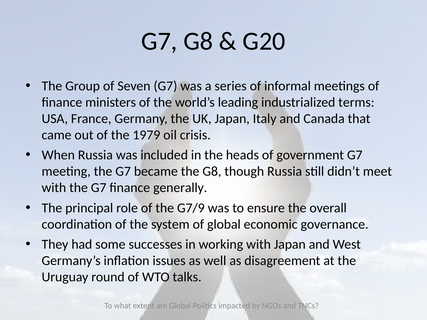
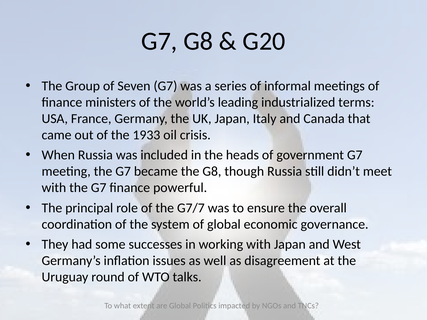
1979: 1979 -> 1933 (146, 135)
generally: generally -> powerful (180, 188)
G7/9: G7/9 -> G7/7 (191, 208)
